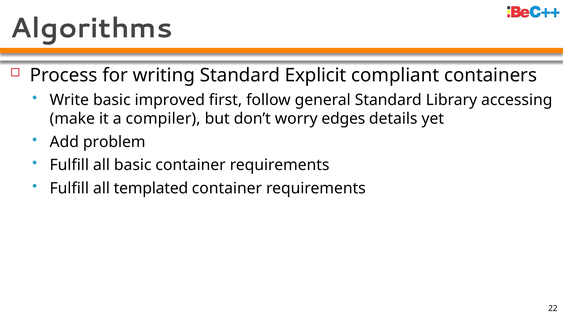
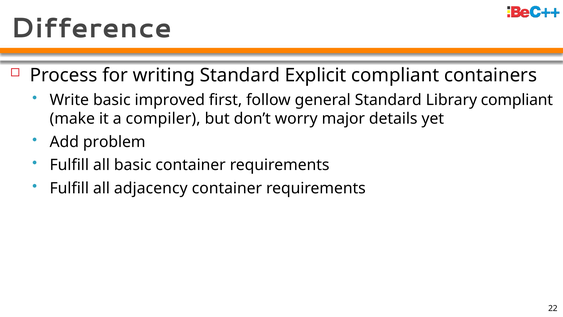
Algorithms: Algorithms -> Difference (91, 28)
Library accessing: accessing -> compliant (517, 100)
edges: edges -> major (343, 119)
templated: templated -> adjacency (151, 188)
